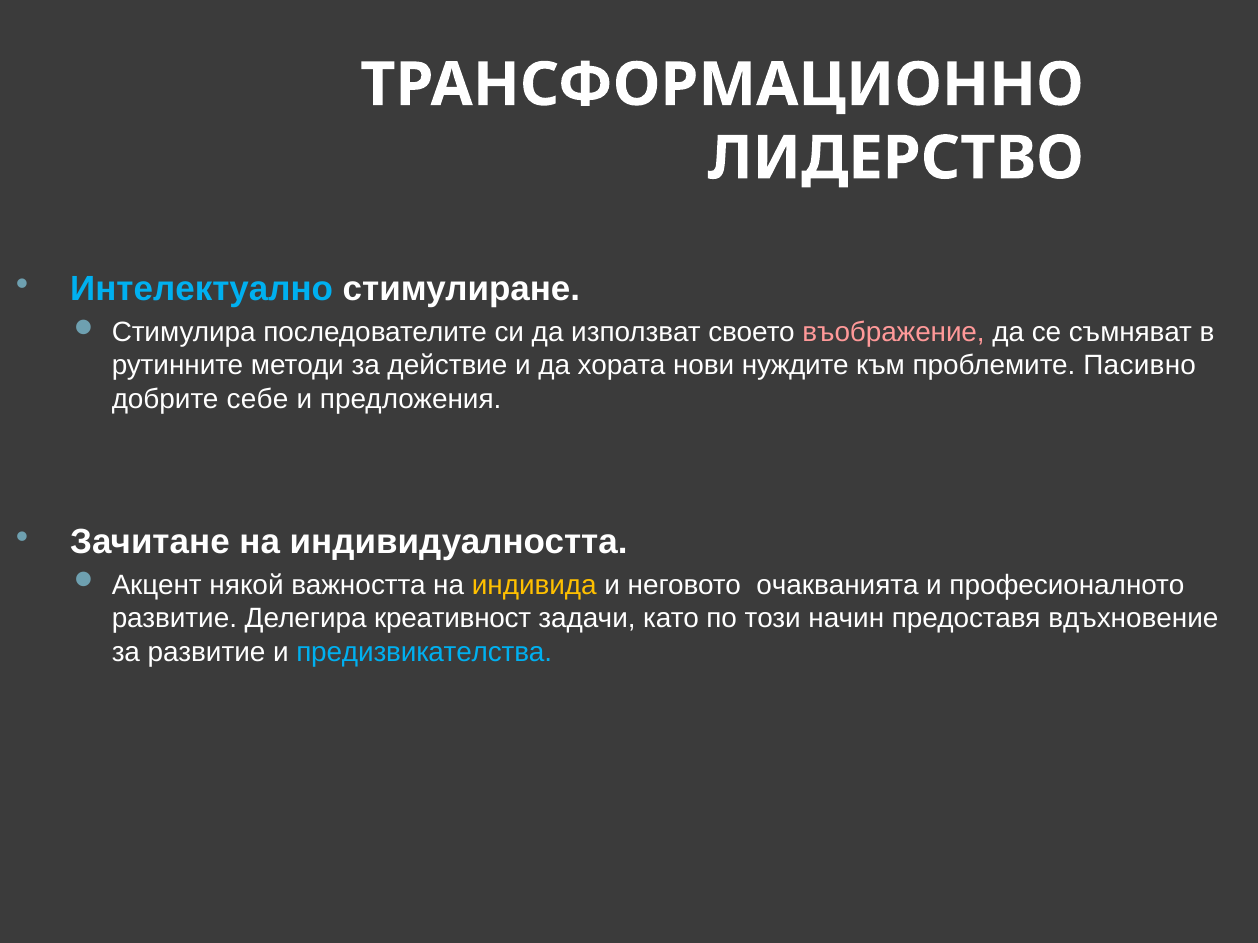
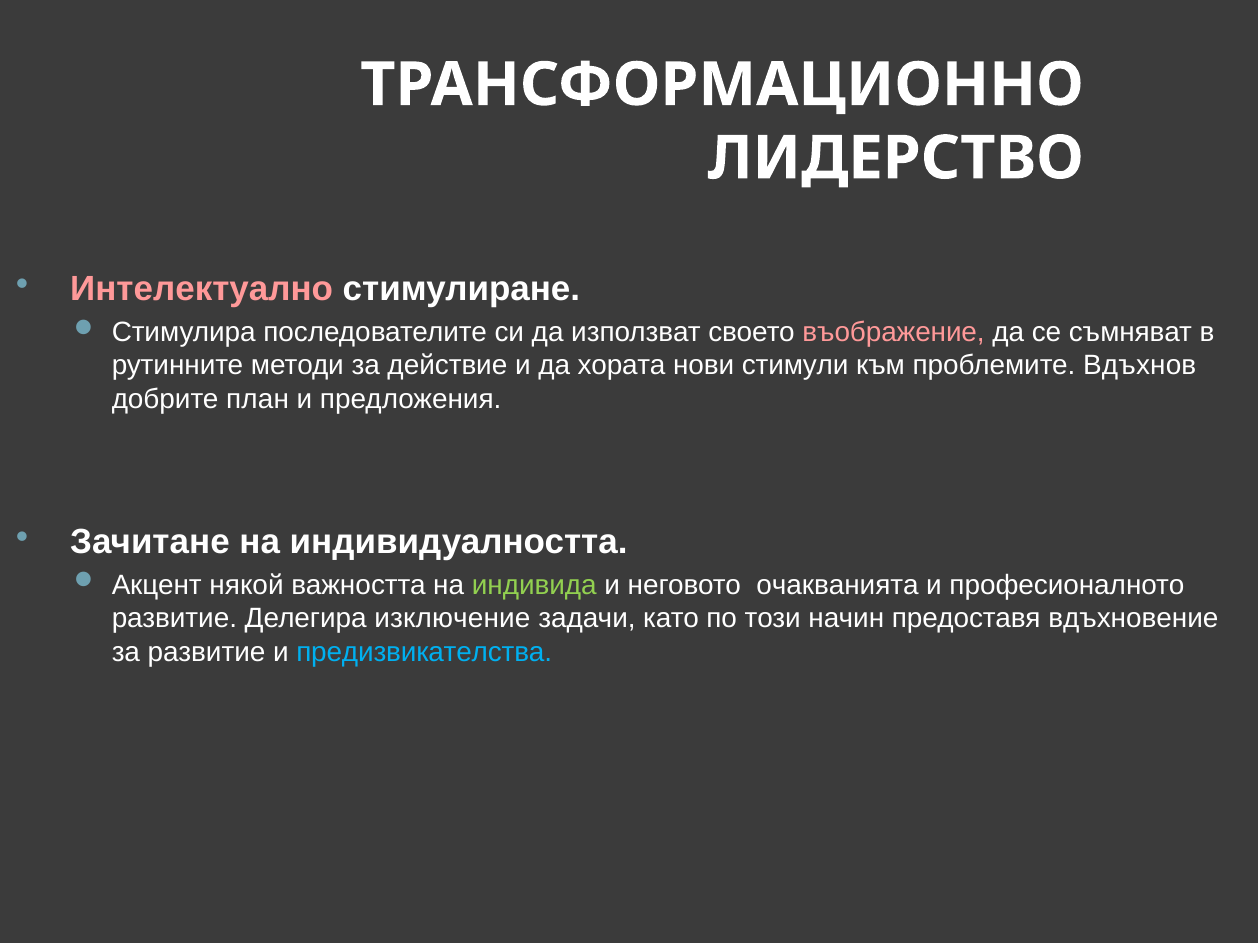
Интелектуално colour: light blue -> pink (202, 289)
нуждите: нуждите -> стимули (795, 366)
Пасивно: Пасивно -> Вдъхнов (1140, 366)
себе: себе -> план (258, 399)
индивида colour: yellow -> light green (534, 585)
креативност: креативност -> изключение (452, 619)
